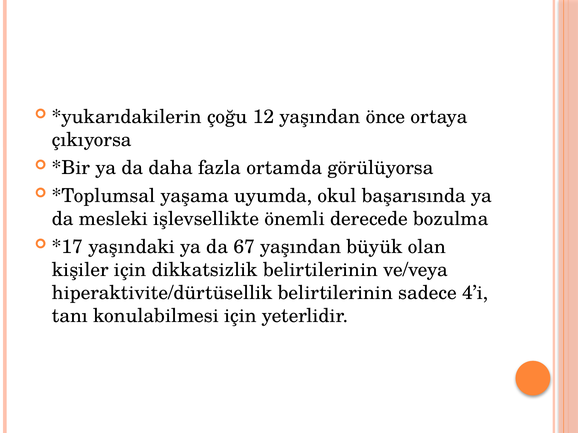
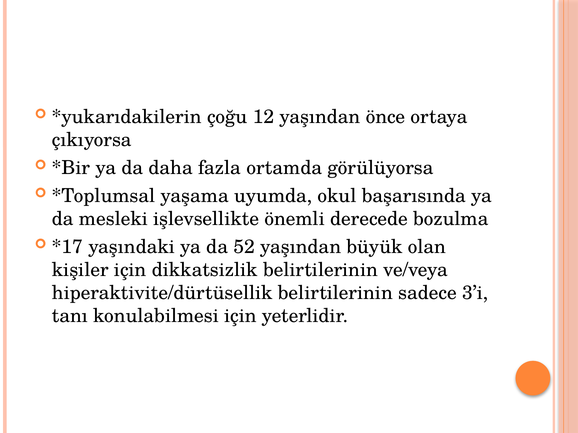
67: 67 -> 52 (244, 247)
4’i: 4’i -> 3’i (475, 293)
